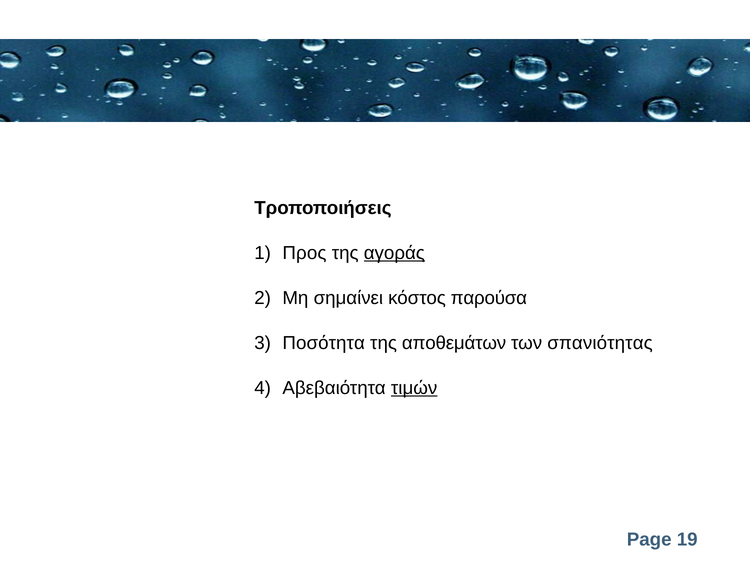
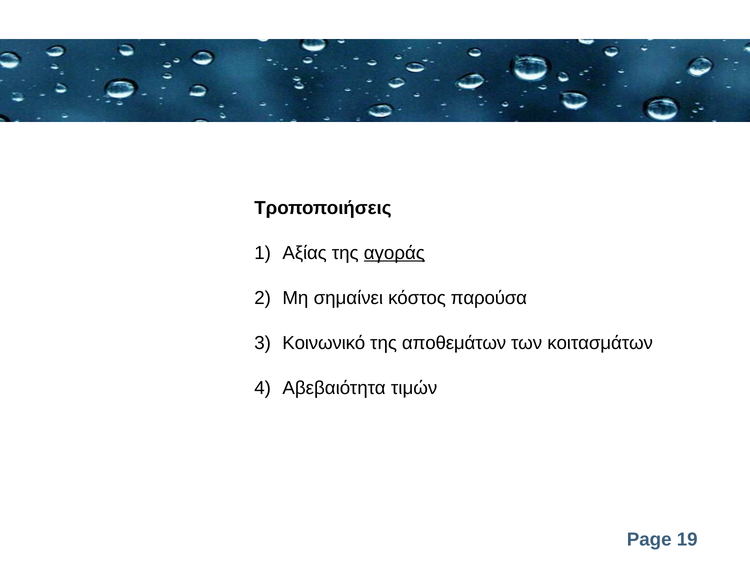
Προς: Προς -> Αξίας (305, 253)
Ποσότητα: Ποσότητα -> Κοινωνικό (324, 343)
σπανιότητας: σπανιότητας -> κοιτασμάτων (600, 343)
τιμών underline: present -> none (414, 388)
